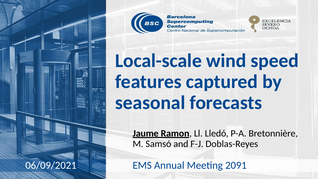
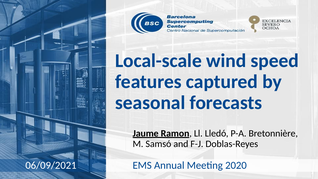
2091: 2091 -> 2020 (236, 165)
